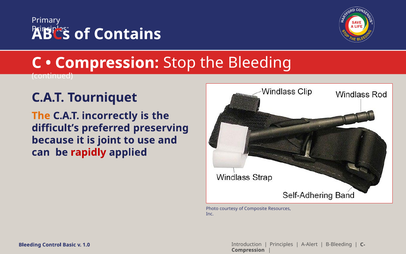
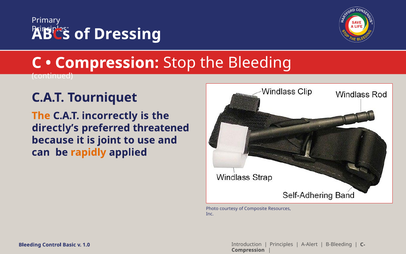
Contains: Contains -> Dressing (127, 34)
difficult’s: difficult’s -> directly’s (55, 128)
preserving: preserving -> threatened (161, 128)
rapidly colour: red -> orange (88, 152)
